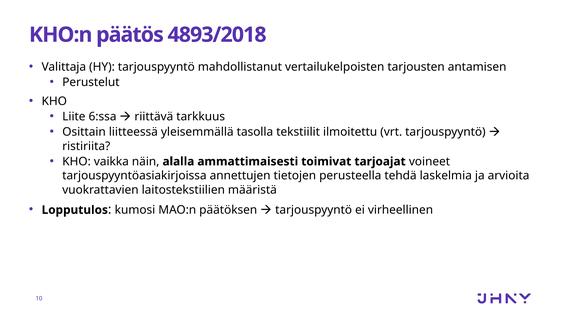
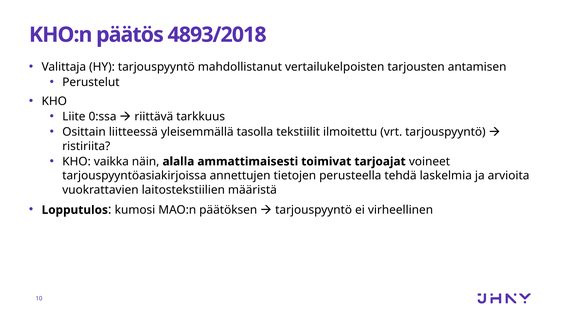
6:ssa: 6:ssa -> 0:ssa (103, 117)
